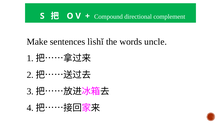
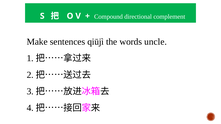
lìshǐ: lìshǐ -> qiūjì (96, 42)
